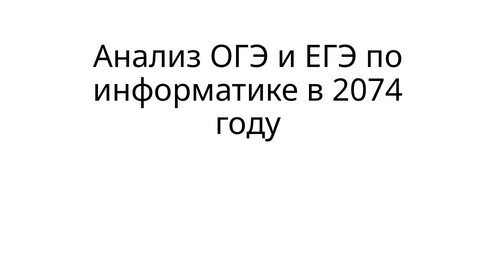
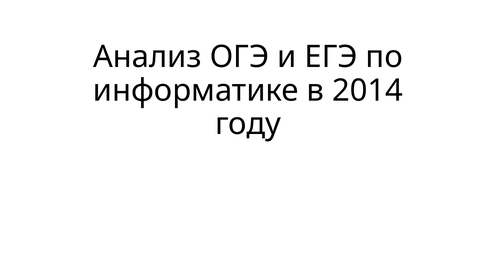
2074: 2074 -> 2014 (368, 91)
